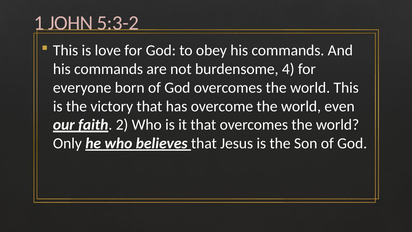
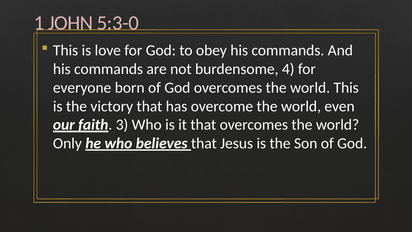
5:3-2: 5:3-2 -> 5:3-0 (118, 23)
2: 2 -> 3 (122, 125)
